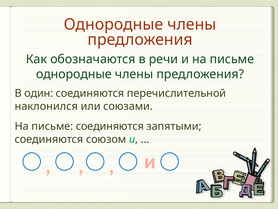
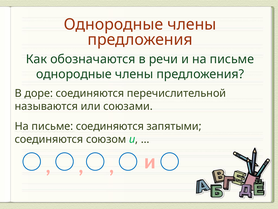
один: один -> доре (39, 93)
наклонился: наклонился -> называются (46, 106)
